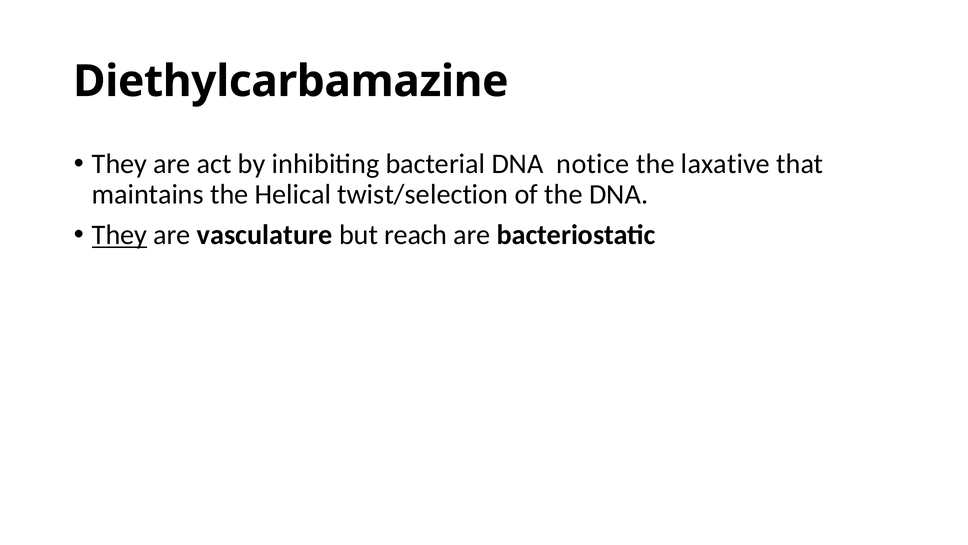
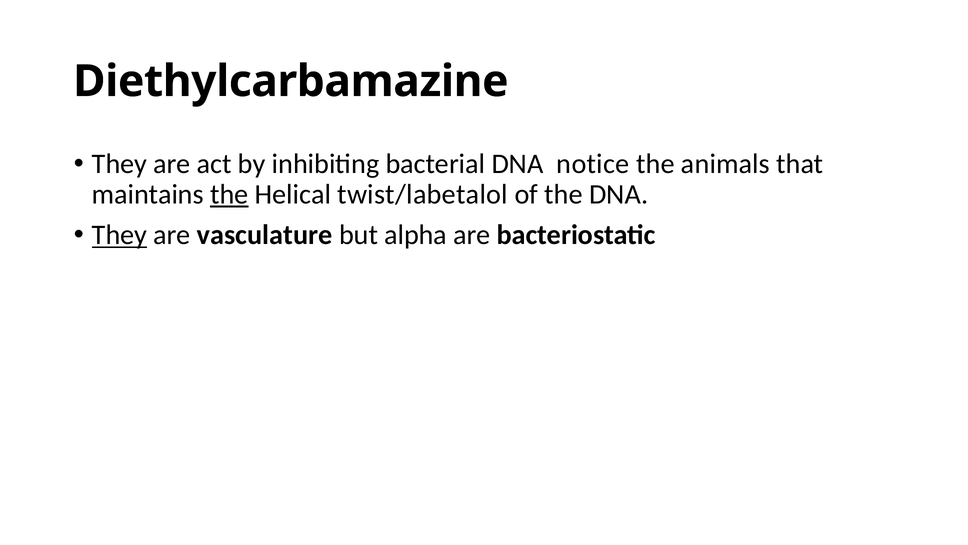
laxative: laxative -> animals (725, 164)
the underline: none -> present (229, 194)
twist/selection: twist/selection -> twist/labetalol (423, 194)
reach: reach -> alpha (416, 235)
